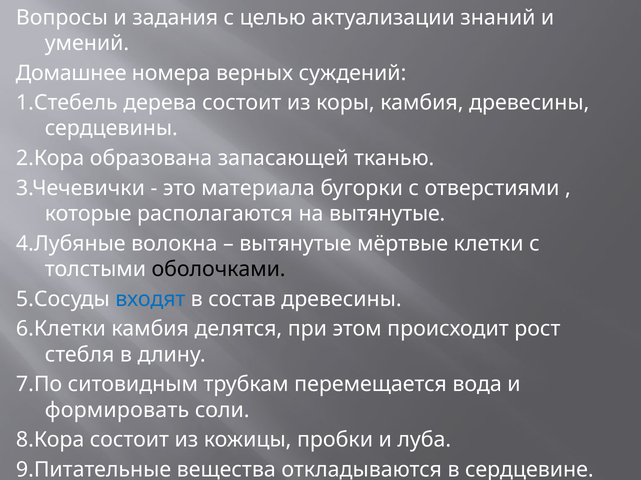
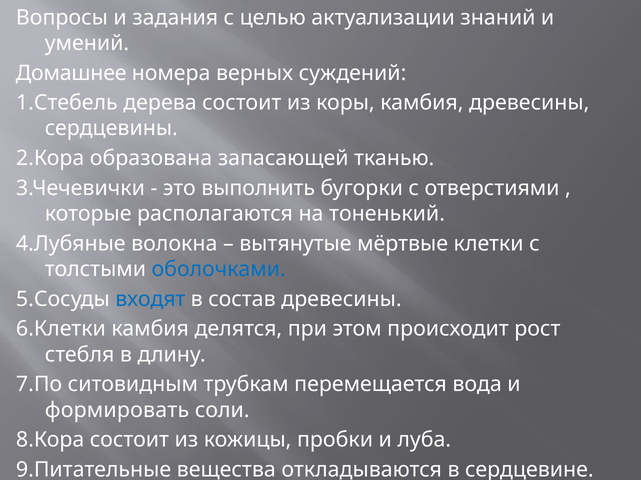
материала: материала -> выполнить (258, 188)
на вытянутые: вытянутые -> тоненький (387, 214)
оболочками colour: black -> blue (219, 270)
